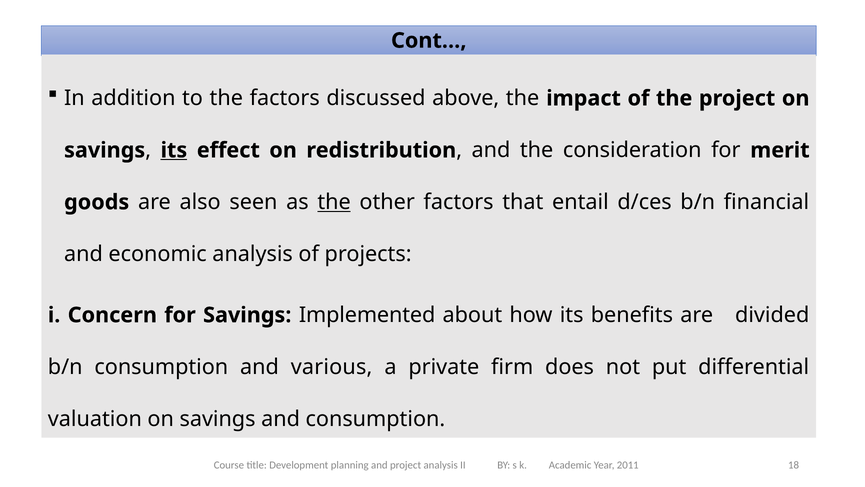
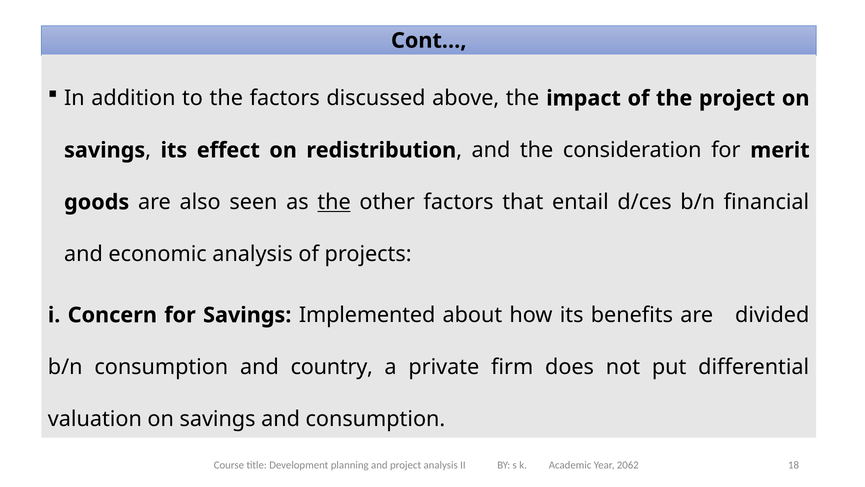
its underline: present -> none (174, 150)
various: various -> country (332, 367)
2011: 2011 -> 2062 (628, 465)
